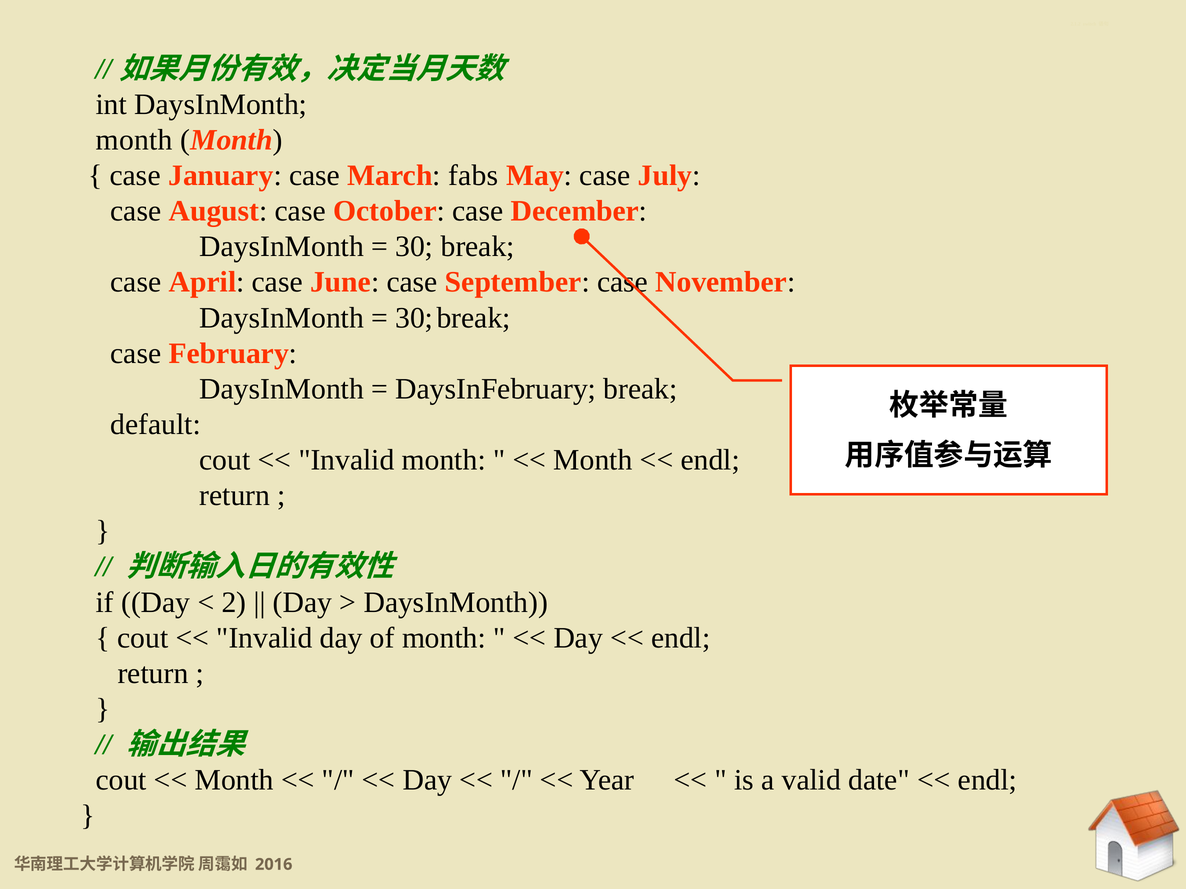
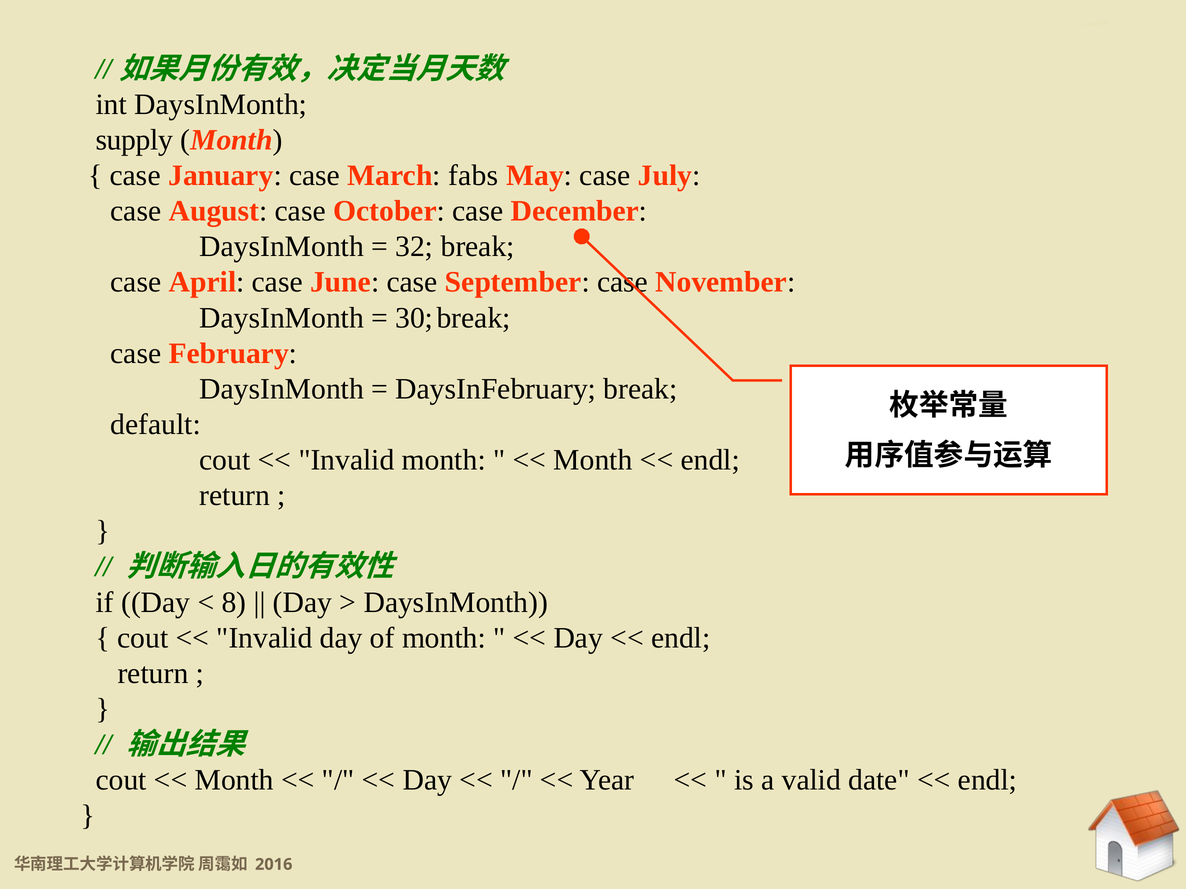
month: month -> supply (134, 140)
30: 30 -> 32 (414, 247)
2: 2 -> 8 (234, 603)
